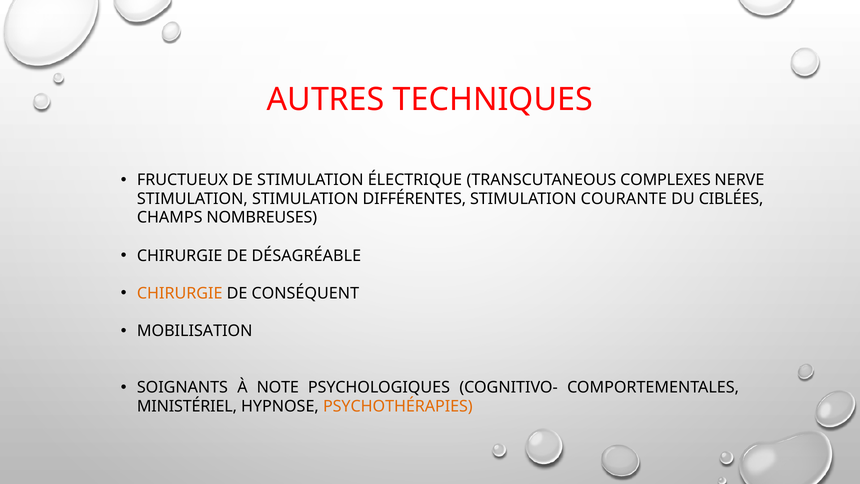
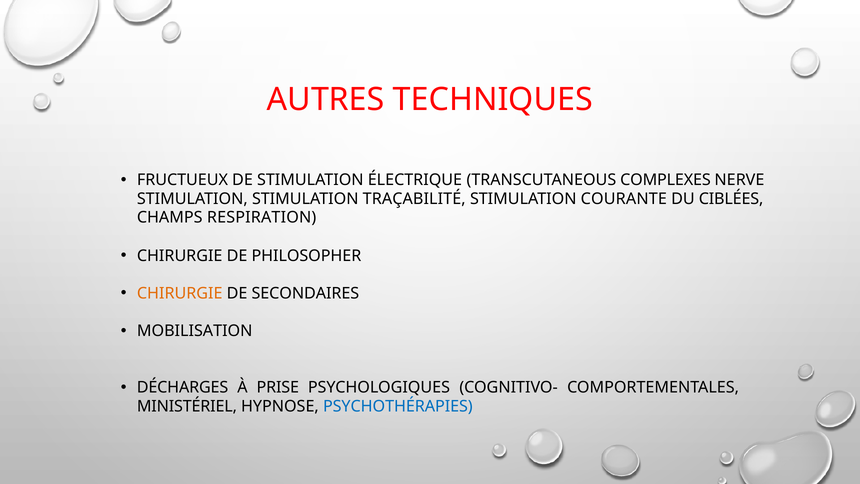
DIFFÉRENTES: DIFFÉRENTES -> TRAÇABILITÉ (414, 199)
NOMBREUSES: NOMBREUSES -> RESPIRATION (262, 217)
DÉSAGRÉABLE: DÉSAGRÉABLE -> PHILOSOPHER (306, 256)
CONSÉQUENT: CONSÉQUENT -> SECONDAIRES (305, 293)
SOIGNANTS: SOIGNANTS -> DÉCHARGES (183, 387)
NOTE: NOTE -> PRISE (278, 387)
PSYCHOTHÉRAPIES colour: orange -> blue (398, 406)
